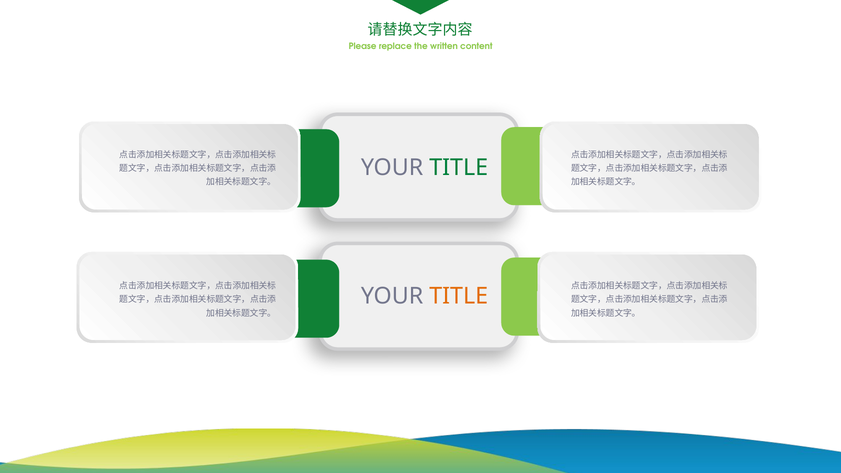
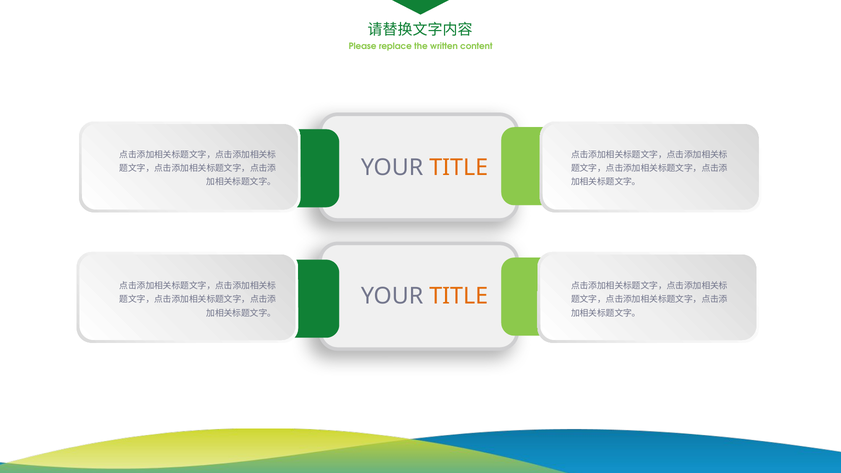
TITLE colour: green -> orange (459, 168)
